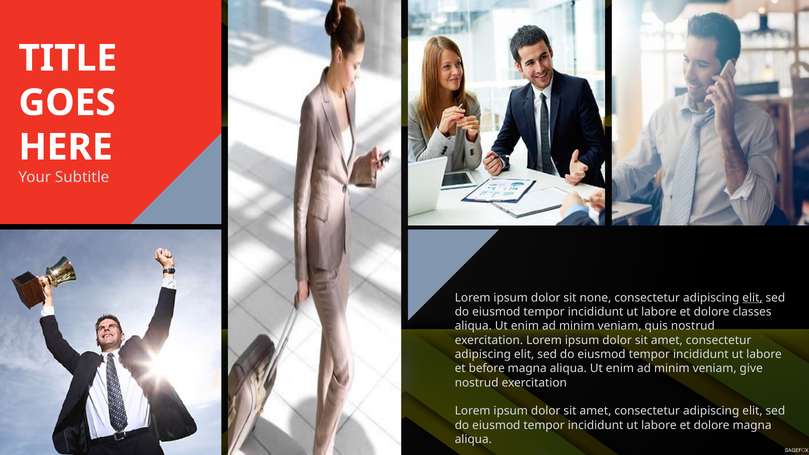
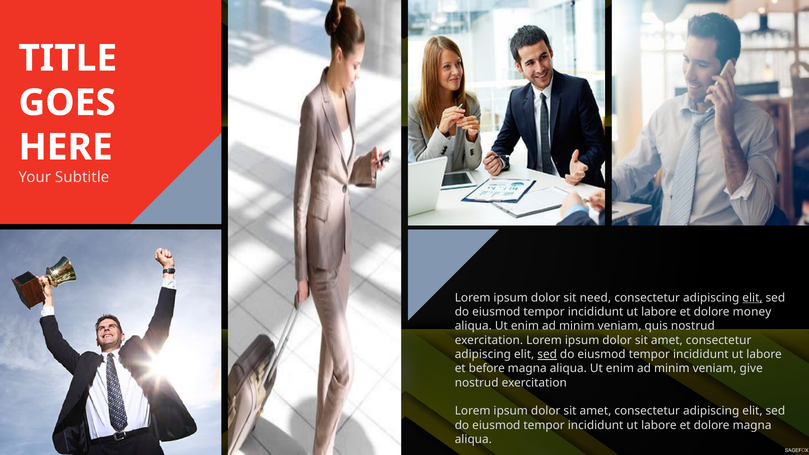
none: none -> need (595, 298)
classes: classes -> money (752, 312)
sed underline: none -> present (547, 354)
